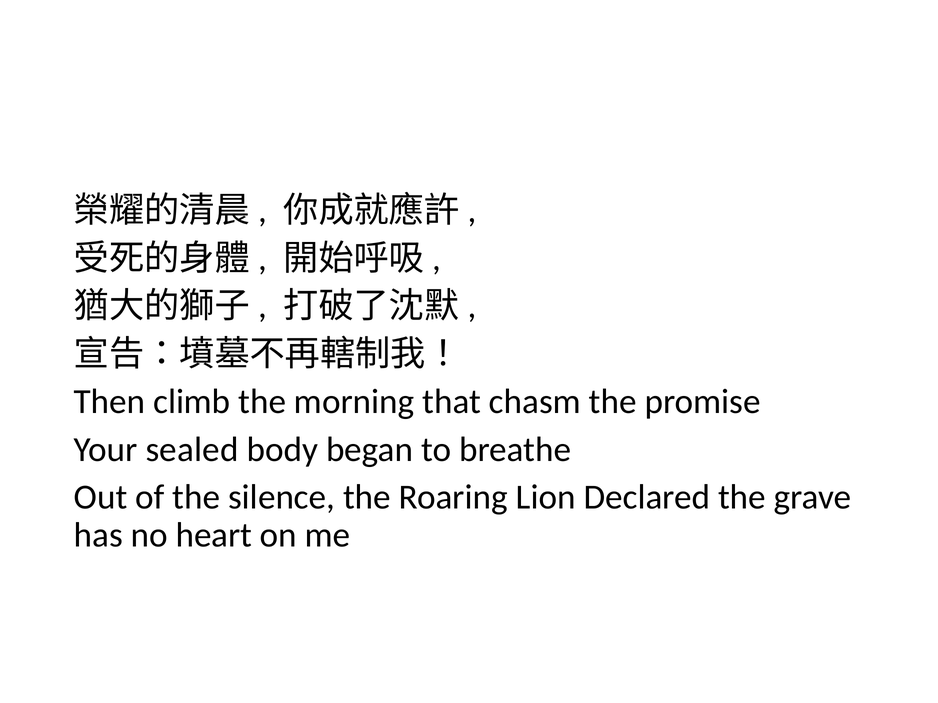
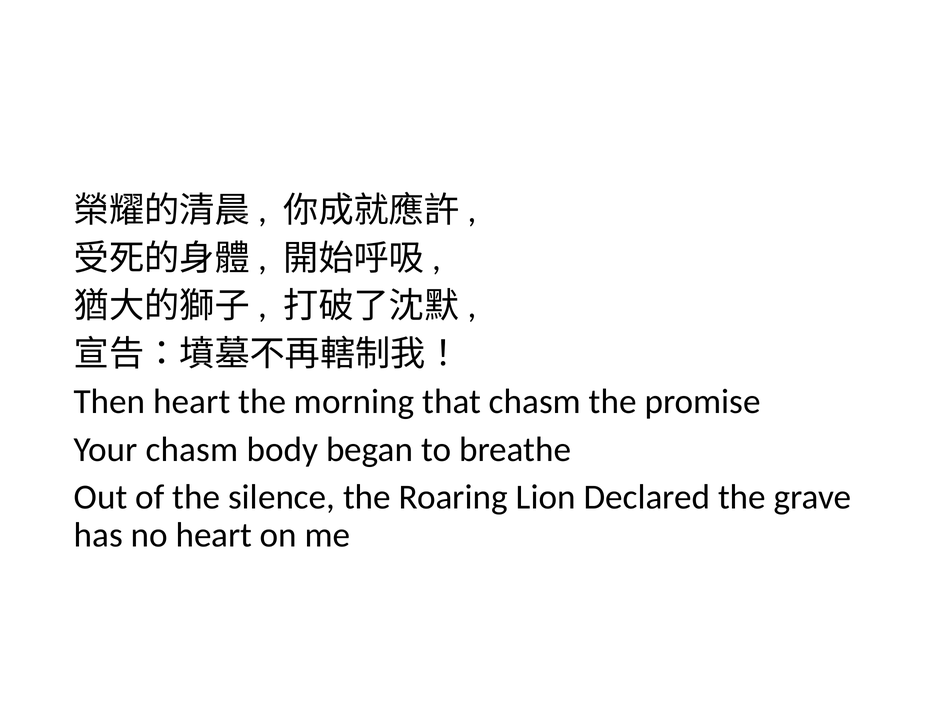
Then climb: climb -> heart (192, 402)
Your sealed: sealed -> chasm (192, 450)
